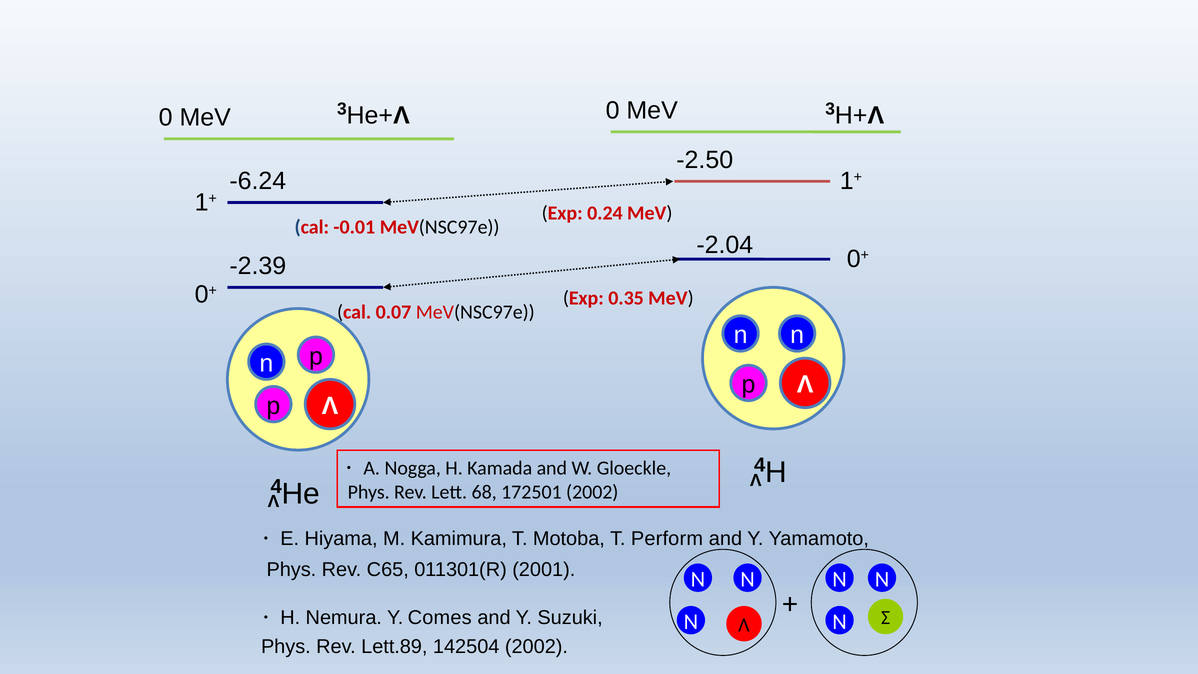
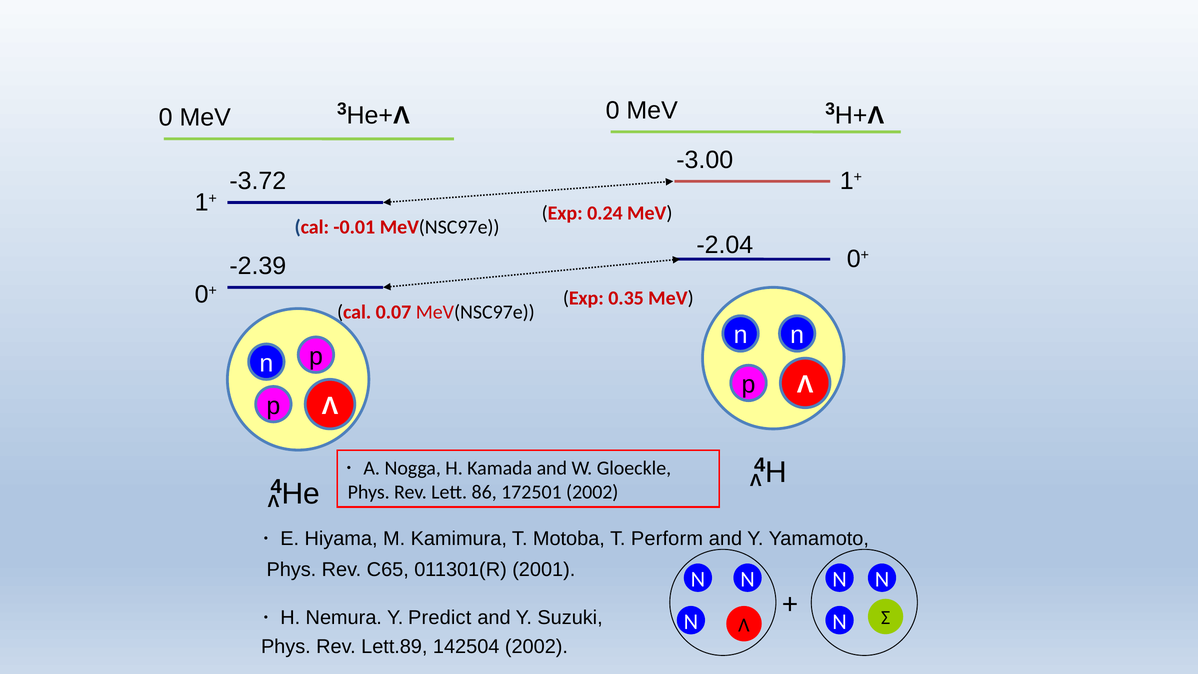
-2.50: -2.50 -> -3.00 (705, 160)
-6.24: -6.24 -> -3.72 (258, 181)
68: 68 -> 86 (484, 492)
Comes: Comes -> Predict (440, 618)
